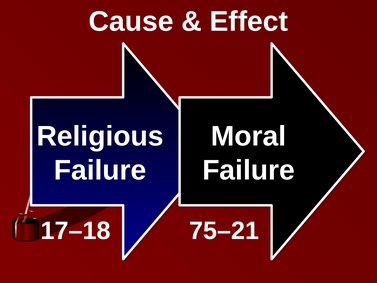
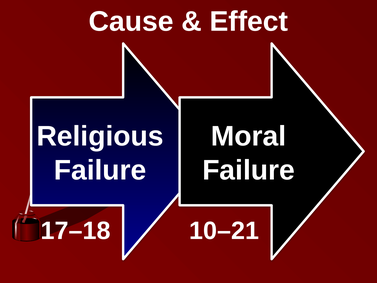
75–21: 75–21 -> 10–21 (224, 231)
